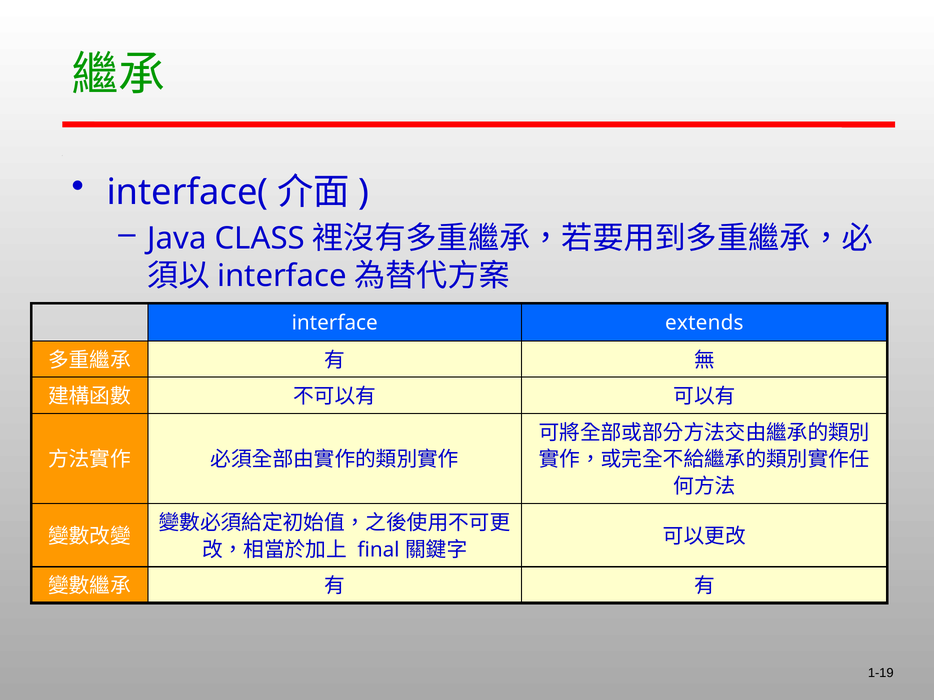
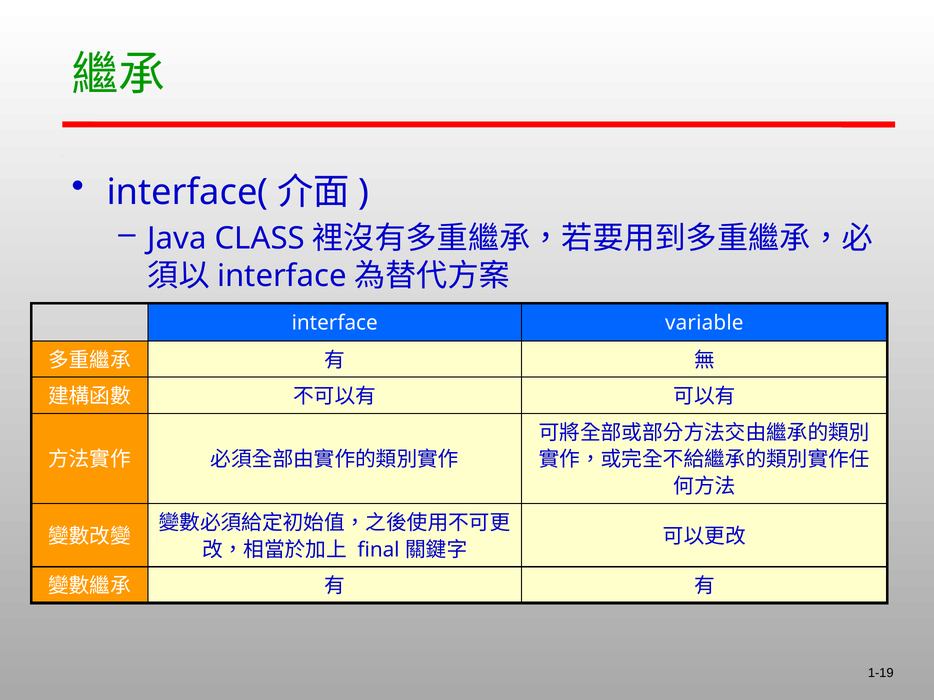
extends: extends -> variable (704, 323)
